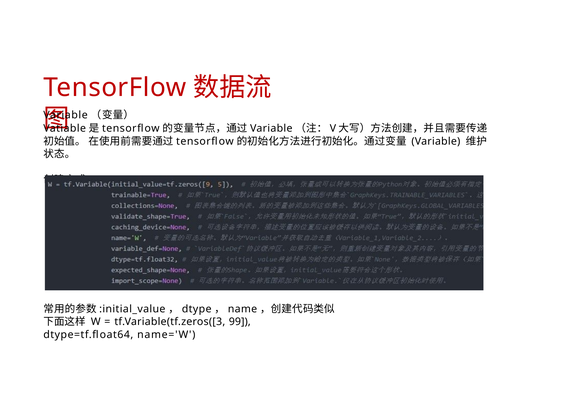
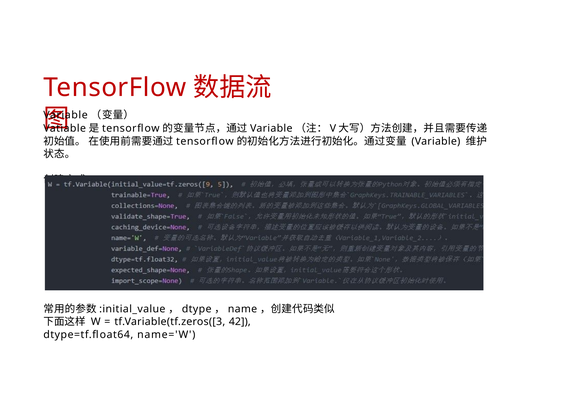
99: 99 -> 42 (240, 321)
